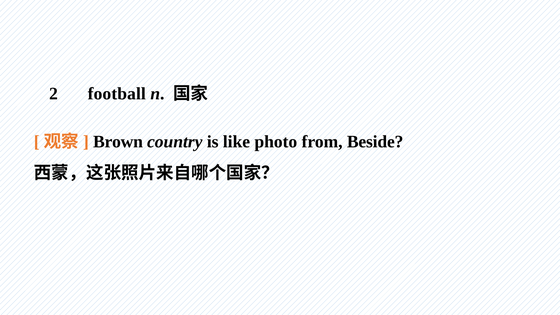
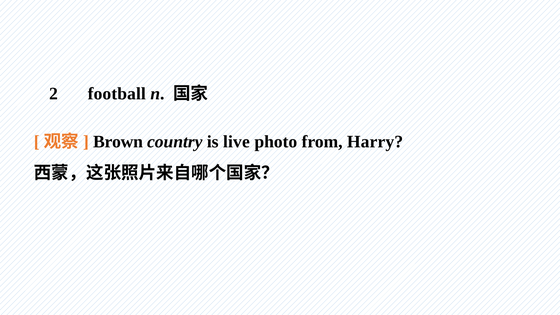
like: like -> live (236, 142)
Beside: Beside -> Harry (375, 142)
